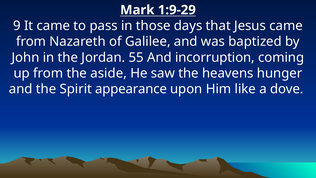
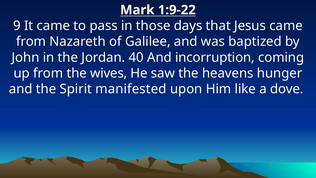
1:9-29: 1:9-29 -> 1:9-22 (177, 10)
55: 55 -> 40 (136, 57)
aside: aside -> wives (109, 73)
appearance: appearance -> manifested (131, 89)
